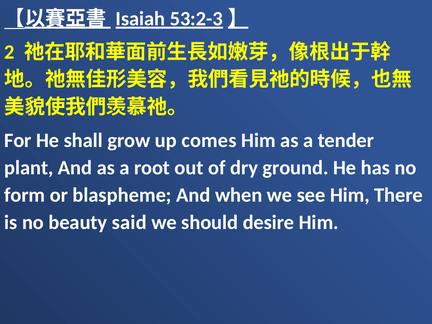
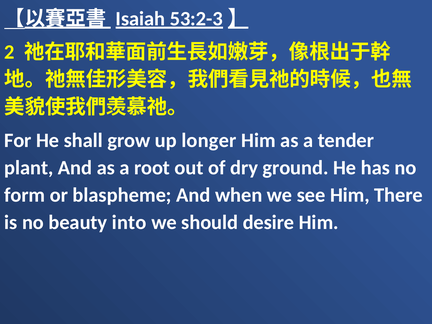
comes: comes -> longer (209, 140)
said: said -> into (129, 223)
